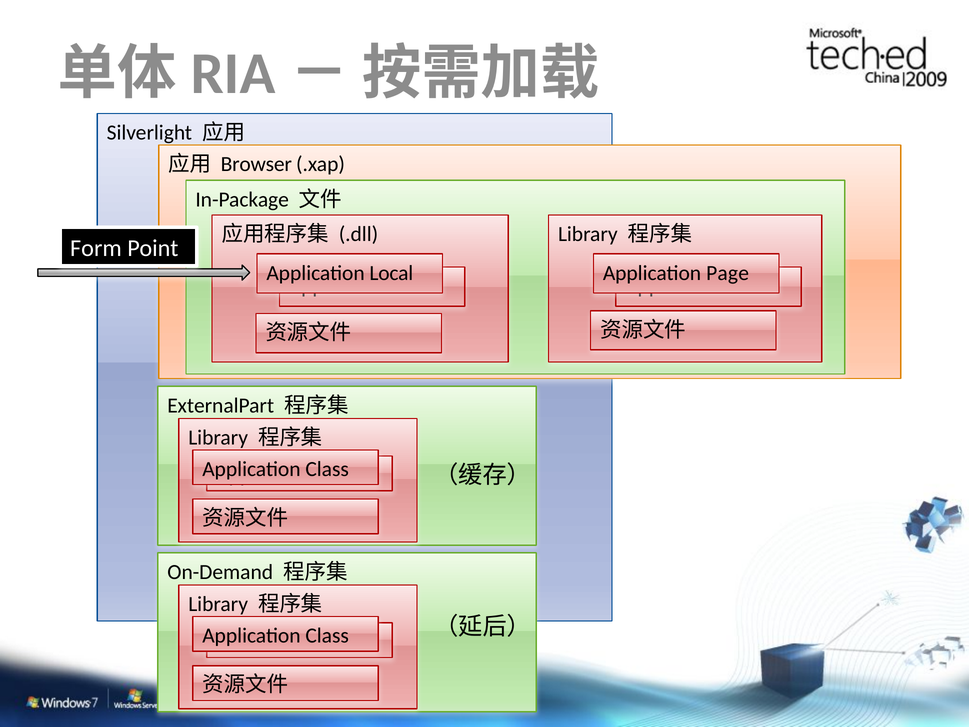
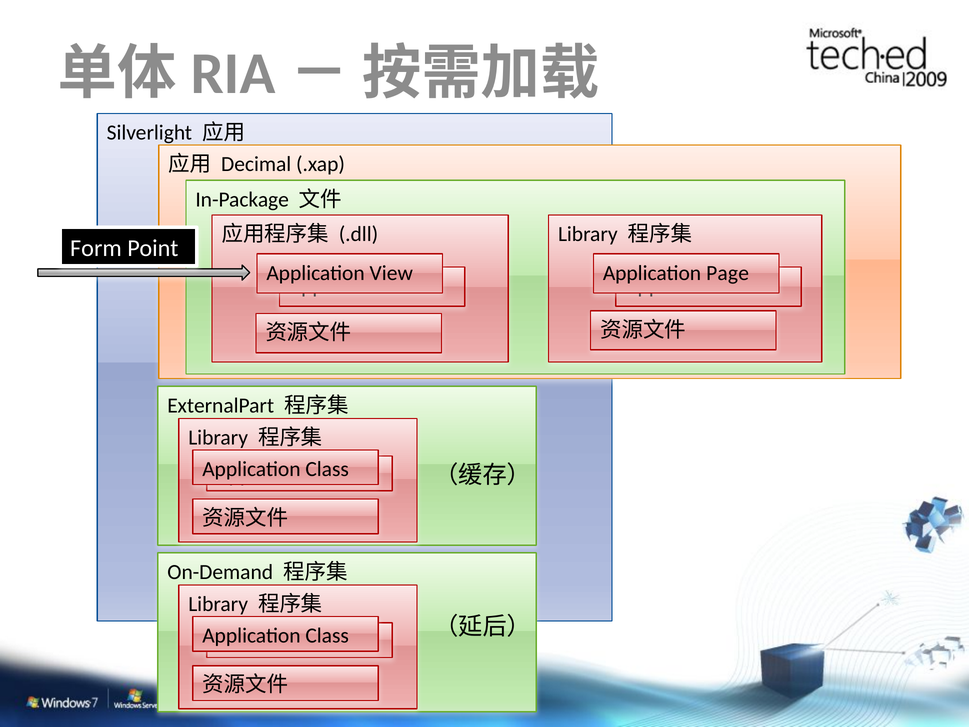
Browser: Browser -> Decimal (256, 164)
Local: Local -> View (391, 273)
